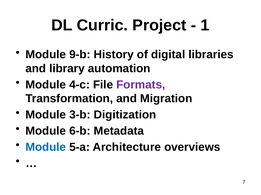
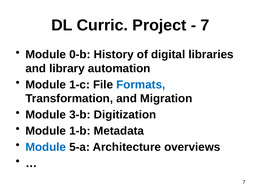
1: 1 -> 7 (205, 25)
9-b: 9-b -> 0-b (80, 55)
4-c: 4-c -> 1-c (80, 85)
Formats colour: purple -> blue (141, 85)
6-b: 6-b -> 1-b (80, 131)
